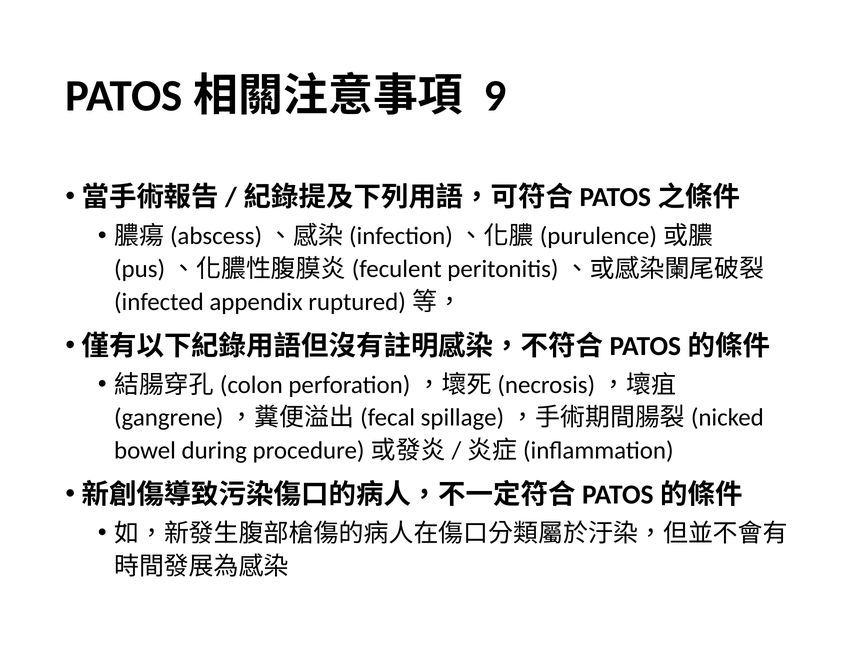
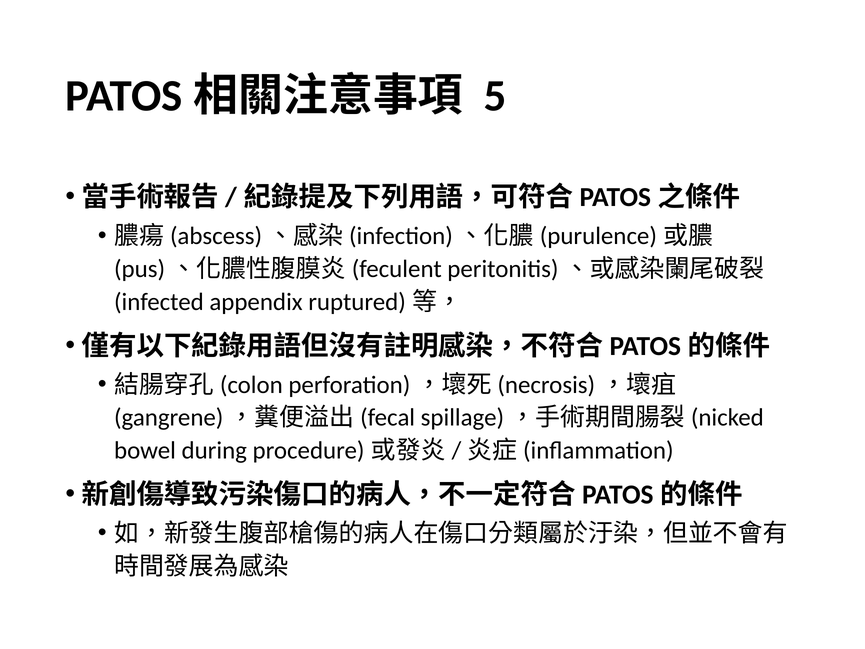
9: 9 -> 5 (495, 96)
